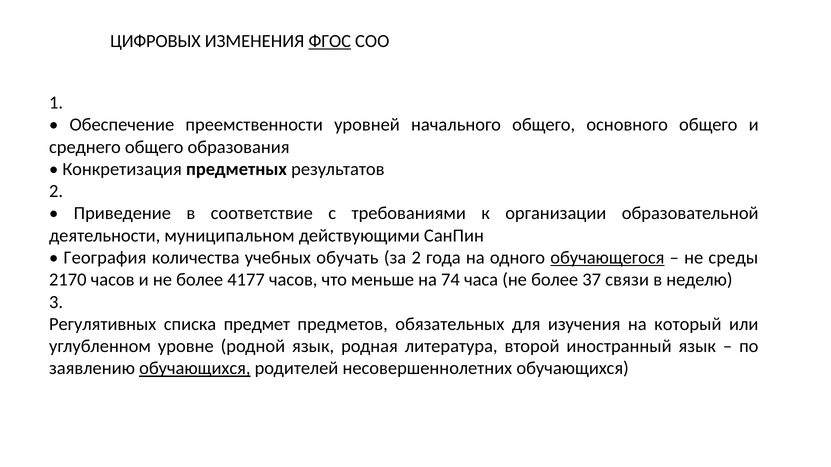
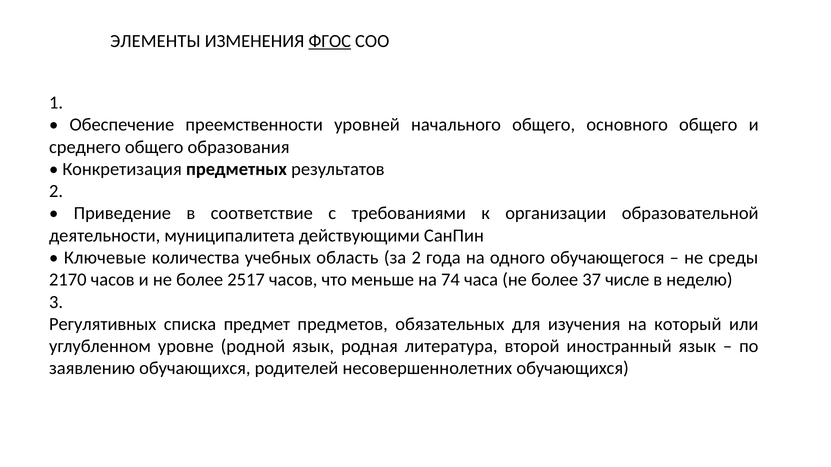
ЦИФРОВЫХ: ЦИФРОВЫХ -> ЭЛЕМЕНТЫ (155, 41)
муниципальном: муниципальном -> муниципалитета (230, 236)
География: География -> Ключевые (105, 258)
обучать: обучать -> область (347, 258)
обучающегося underline: present -> none (607, 258)
4177: 4177 -> 2517 (246, 280)
связи: связи -> числе (627, 280)
обучающихся underline: present -> none (195, 369)
